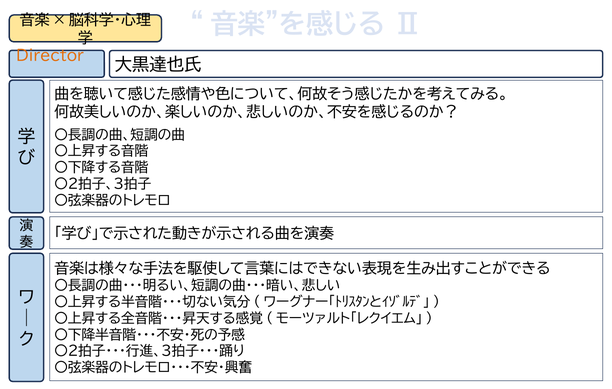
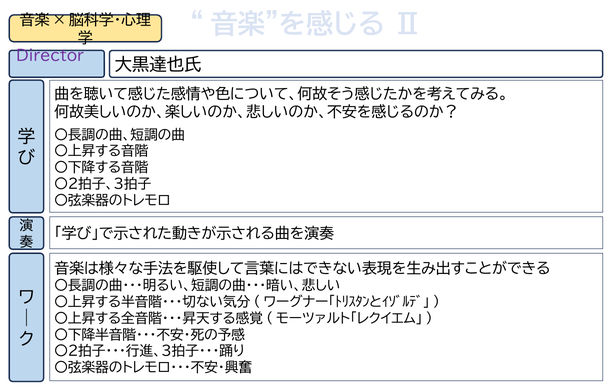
Director colour: orange -> purple (50, 56)
